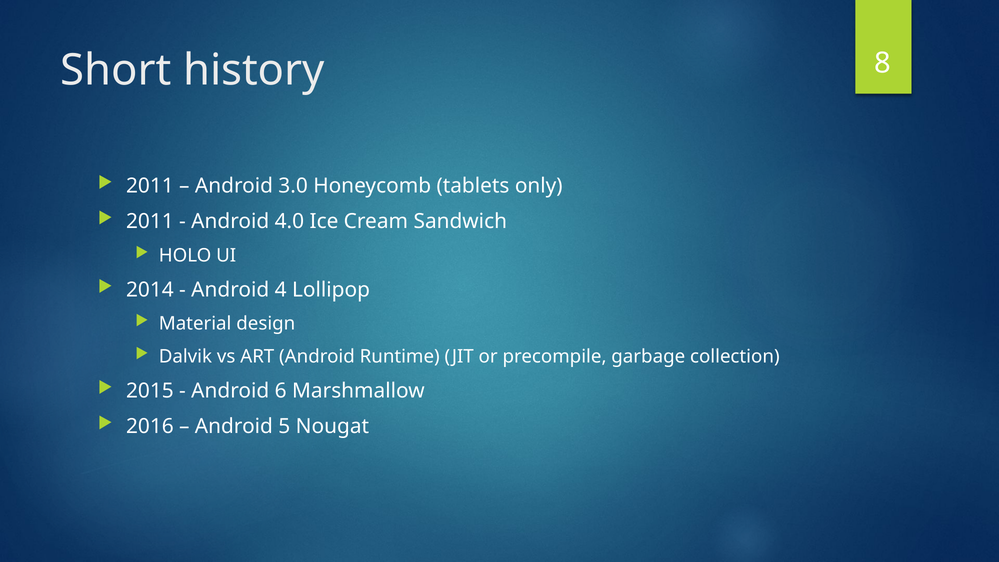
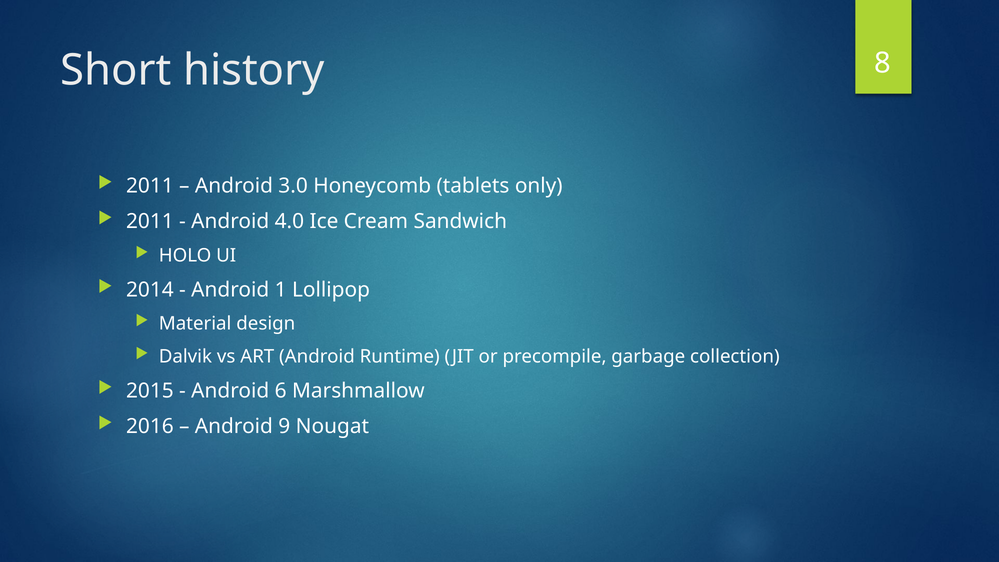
4: 4 -> 1 (281, 290)
5: 5 -> 9 (284, 426)
